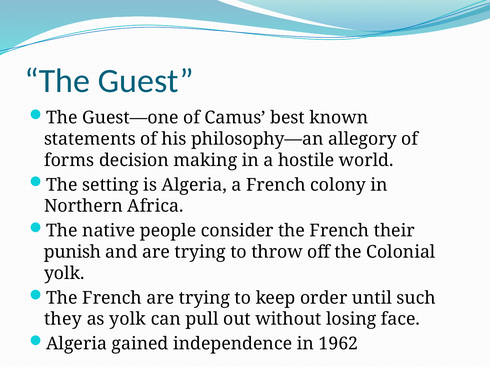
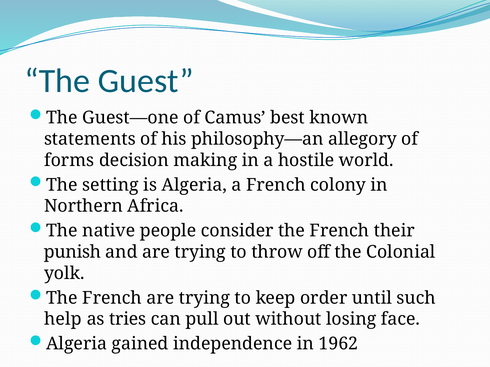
they: they -> help (63, 320)
as yolk: yolk -> tries (128, 320)
